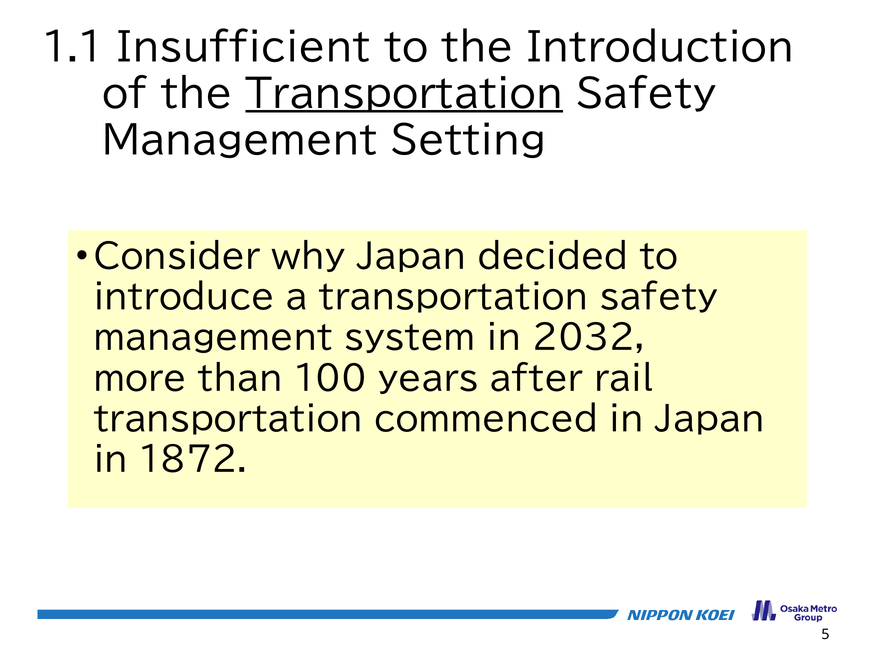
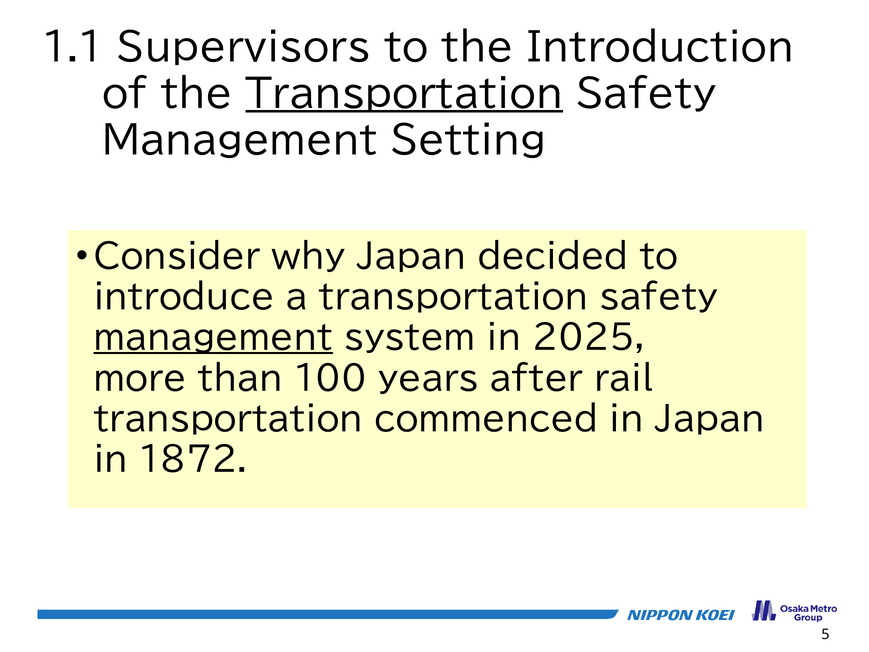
Insufficient: Insufficient -> Supervisors (244, 48)
management underline: none -> present (213, 338)
2032: 2032 -> 2025 (589, 338)
